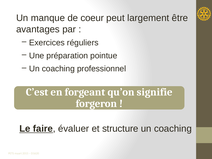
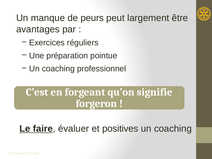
coeur: coeur -> peurs (92, 18)
structure: structure -> positives (120, 129)
